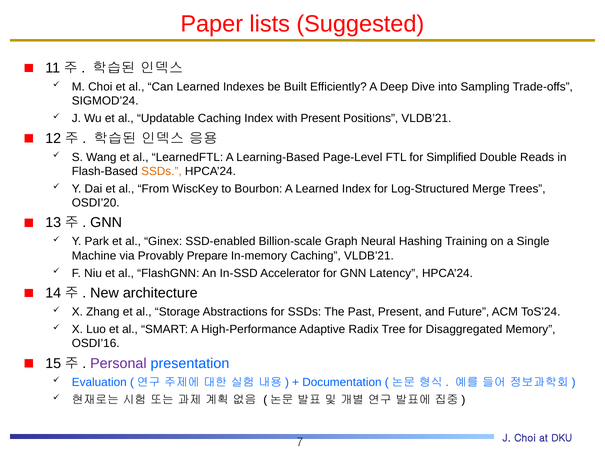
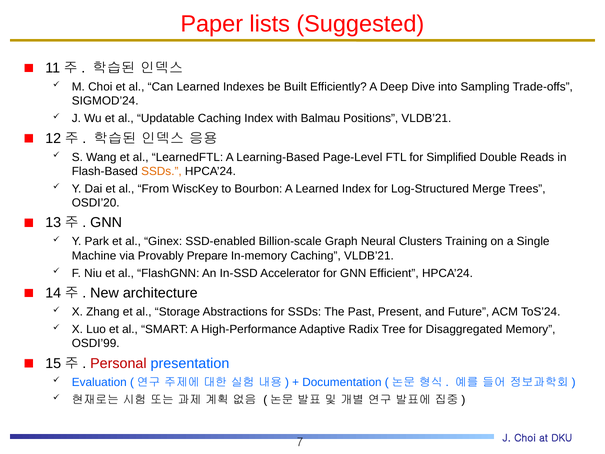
with Present: Present -> Balmau (320, 118)
Hashing: Hashing -> Clusters (420, 241)
Latency: Latency -> Efficient (394, 273)
OSDI’16: OSDI’16 -> OSDI’99 (96, 343)
Personal colour: purple -> red (118, 363)
